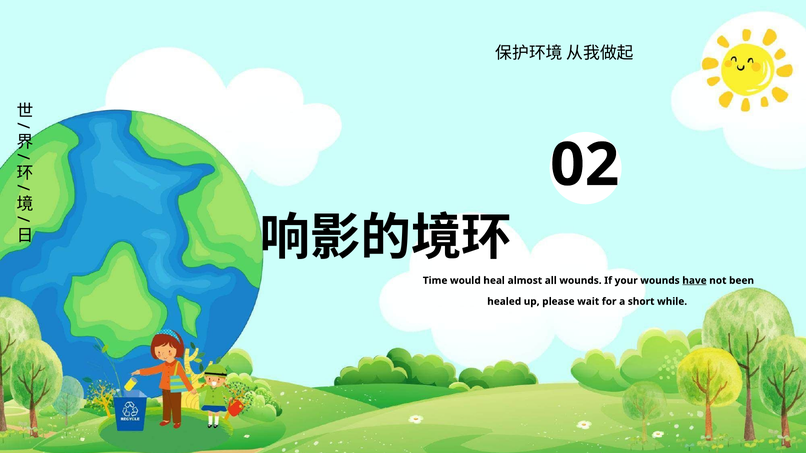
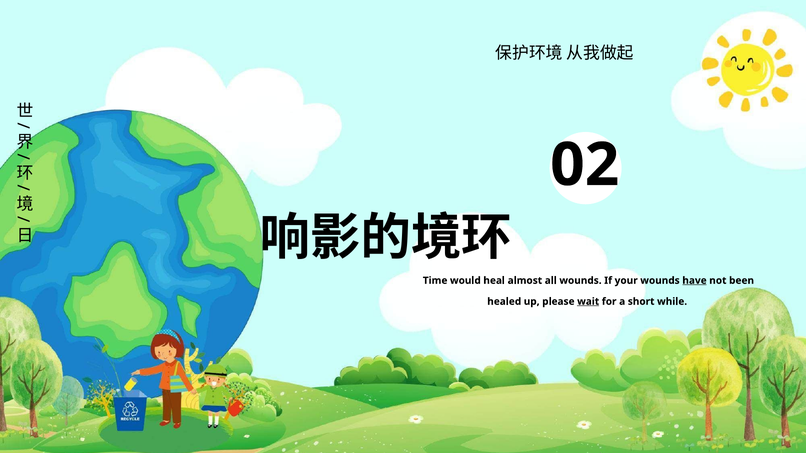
wait underline: none -> present (588, 302)
